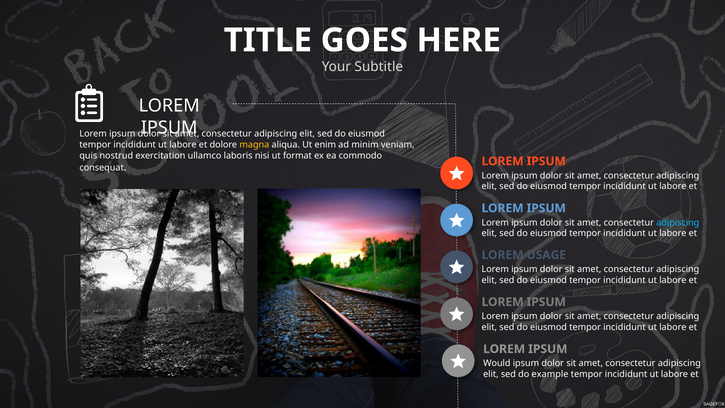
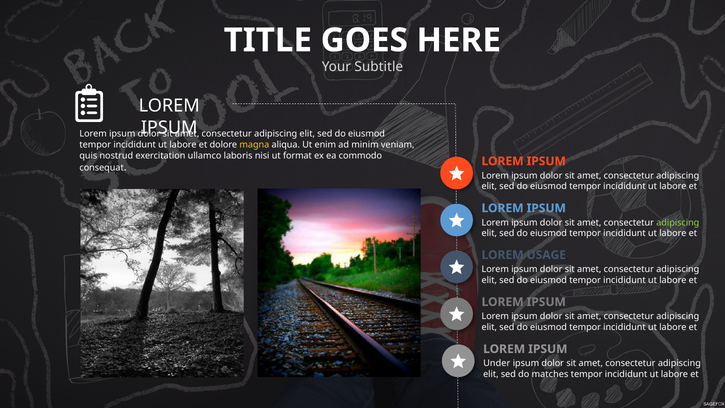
adipiscing colour: light blue -> light green (678, 222)
Would: Would -> Under (497, 363)
example: example -> matches (550, 374)
